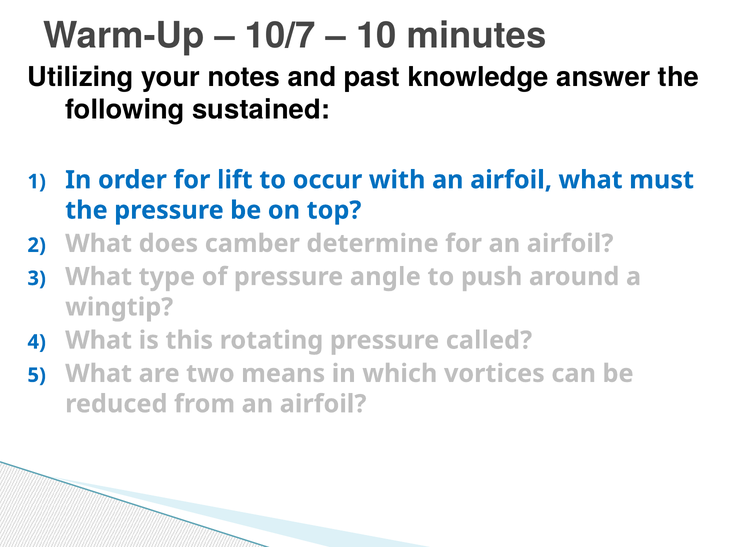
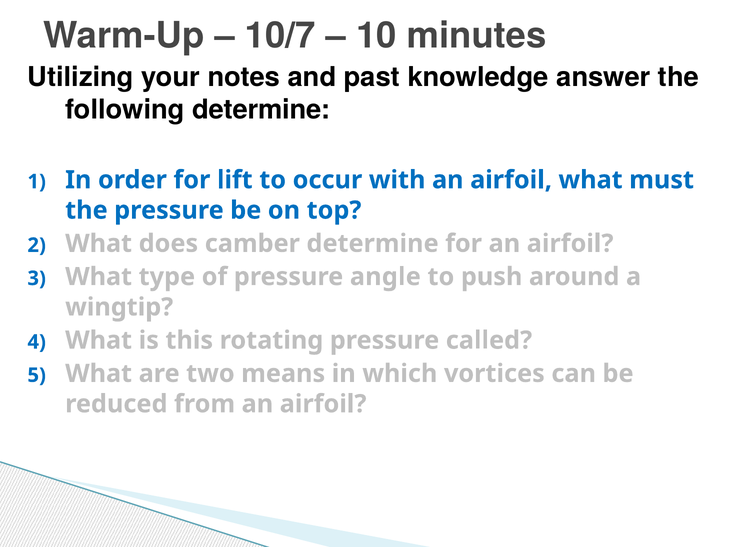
following sustained: sustained -> determine (261, 110)
